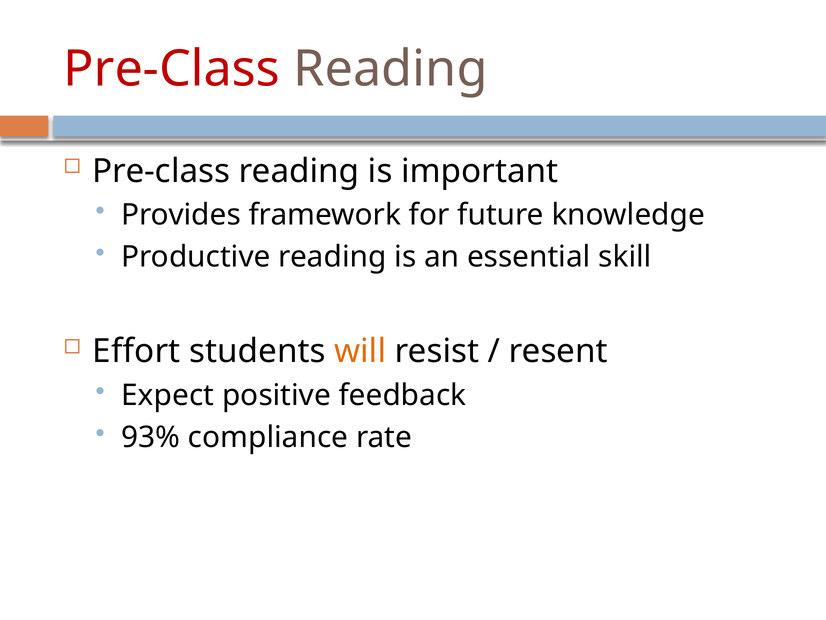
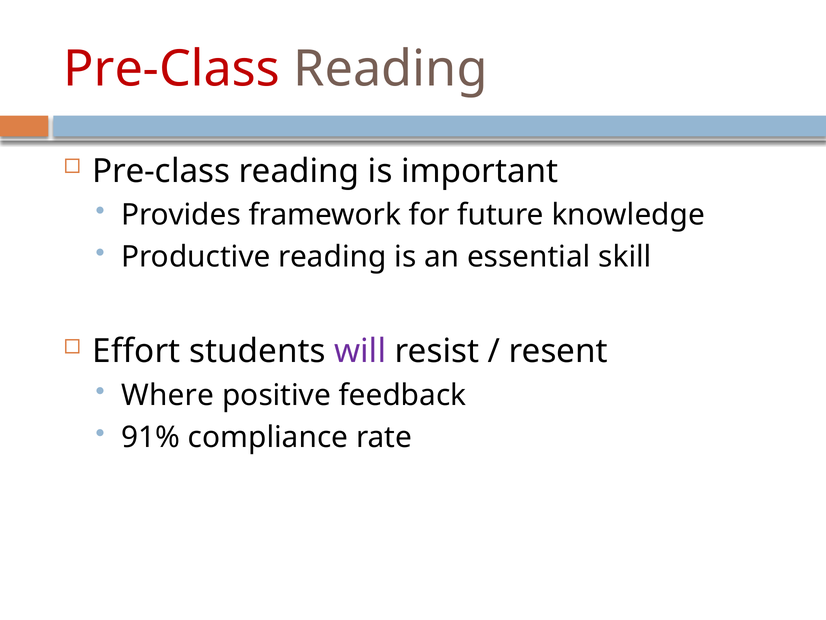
will colour: orange -> purple (360, 351)
Expect: Expect -> Where (168, 395)
93%: 93% -> 91% (151, 437)
